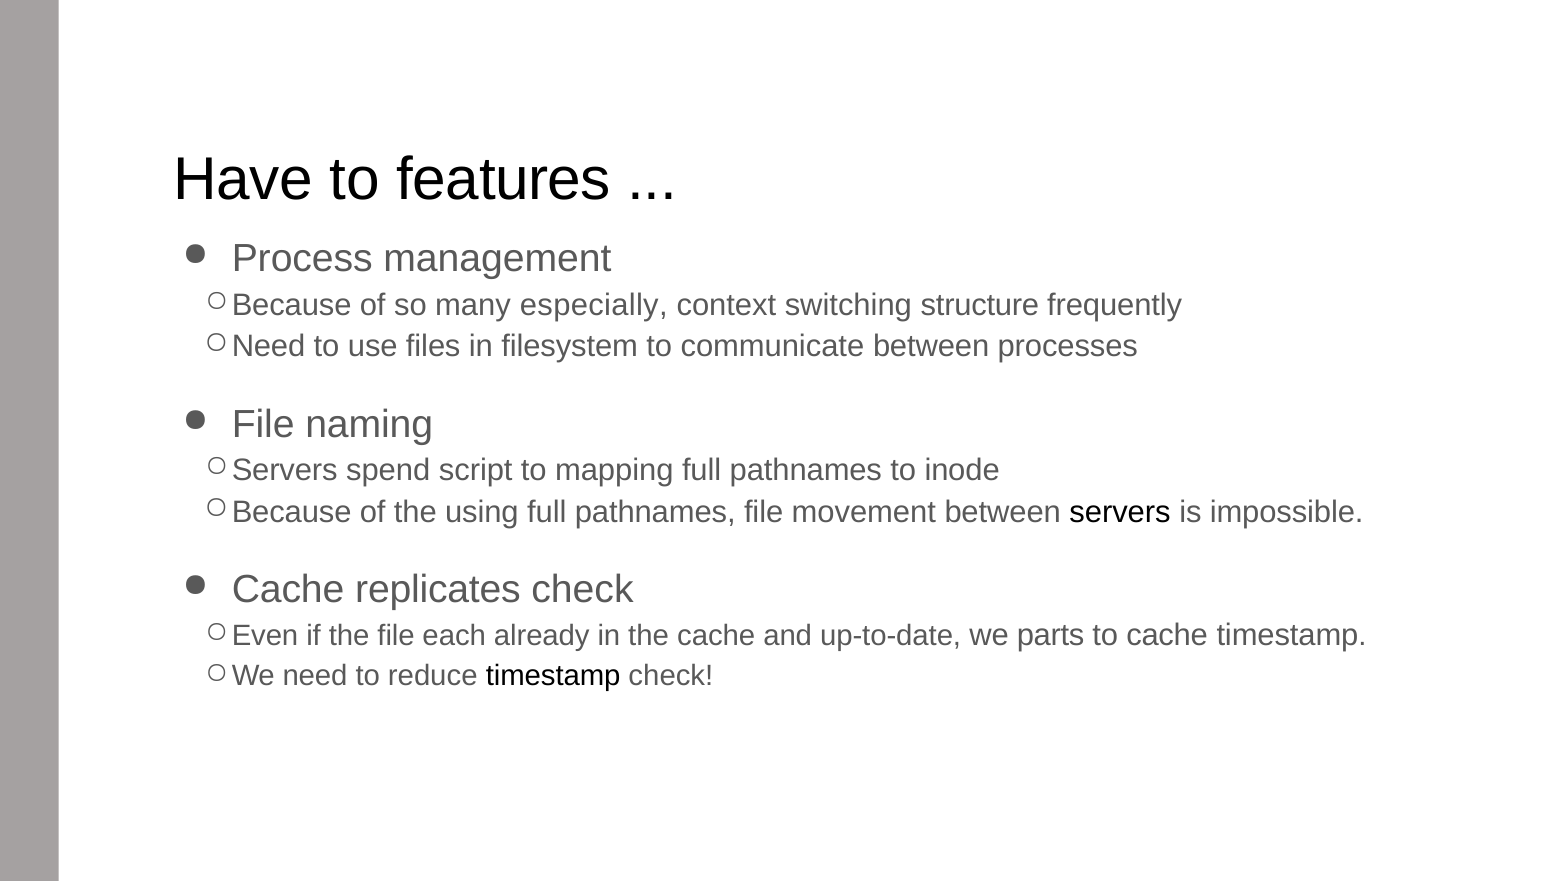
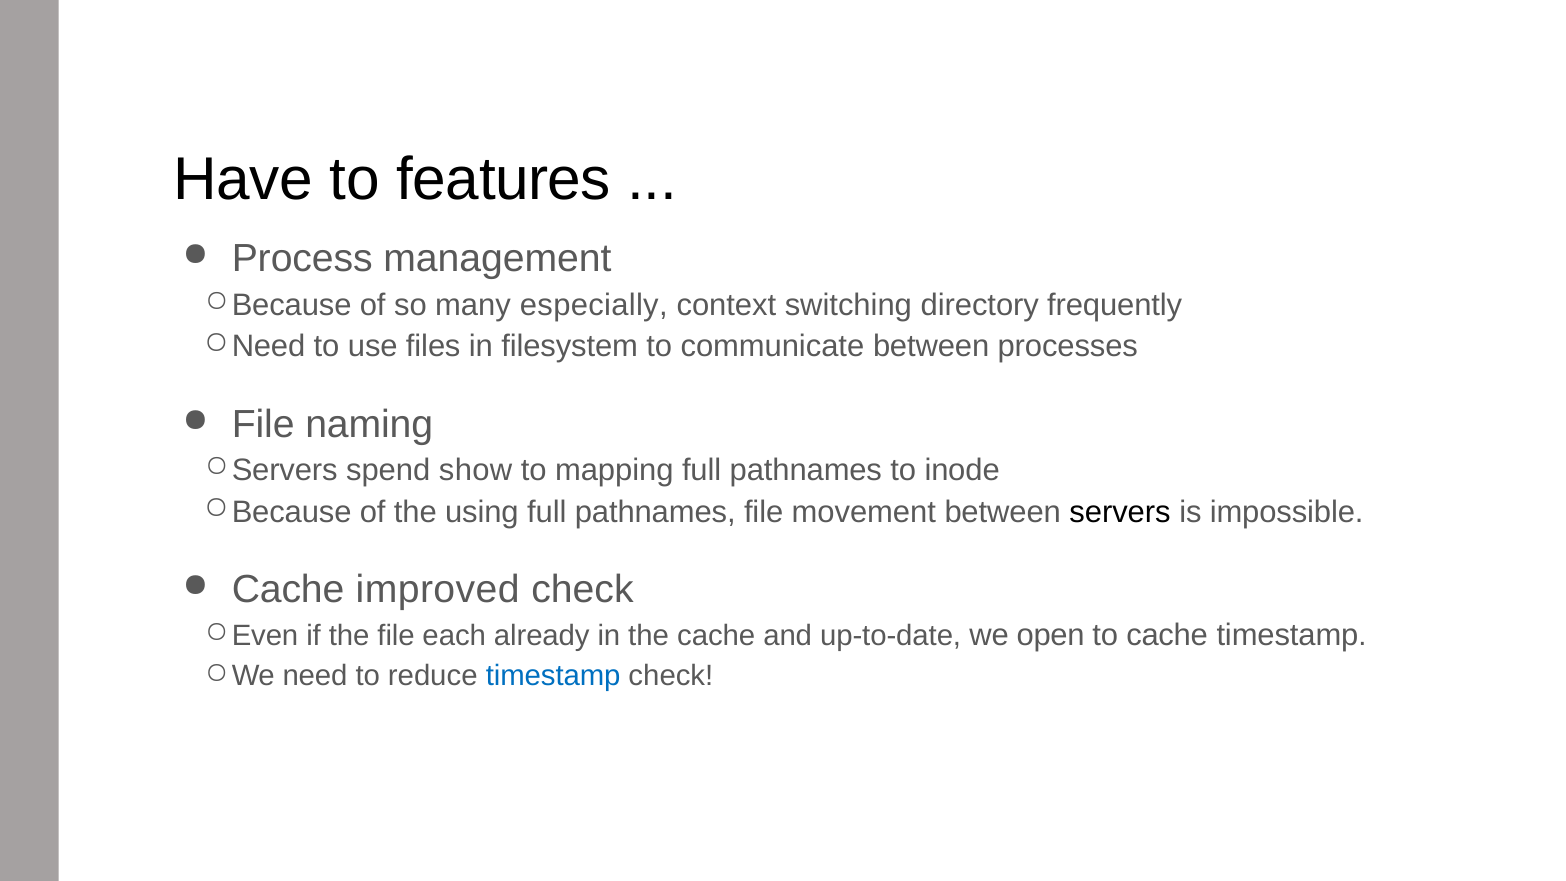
structure: structure -> directory (980, 305)
script: script -> show (476, 470)
replicates: replicates -> improved (438, 589)
parts: parts -> open (1051, 636)
timestamp colour: black -> blue (553, 676)
